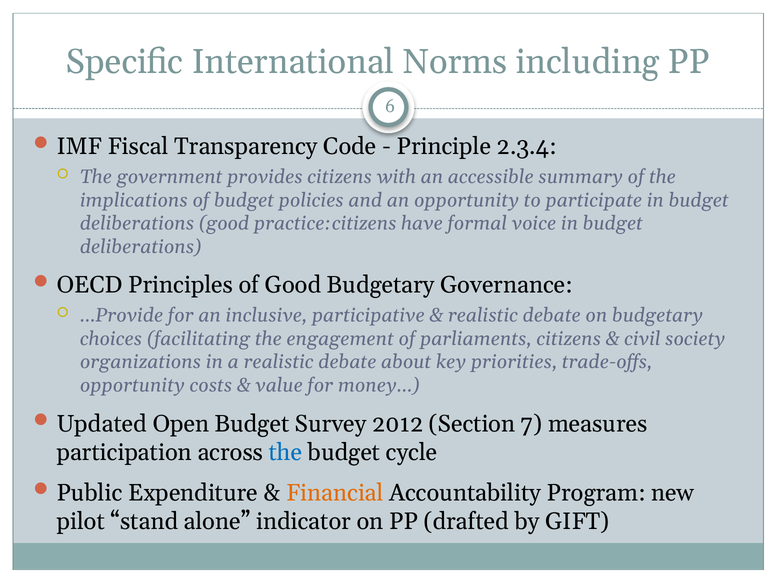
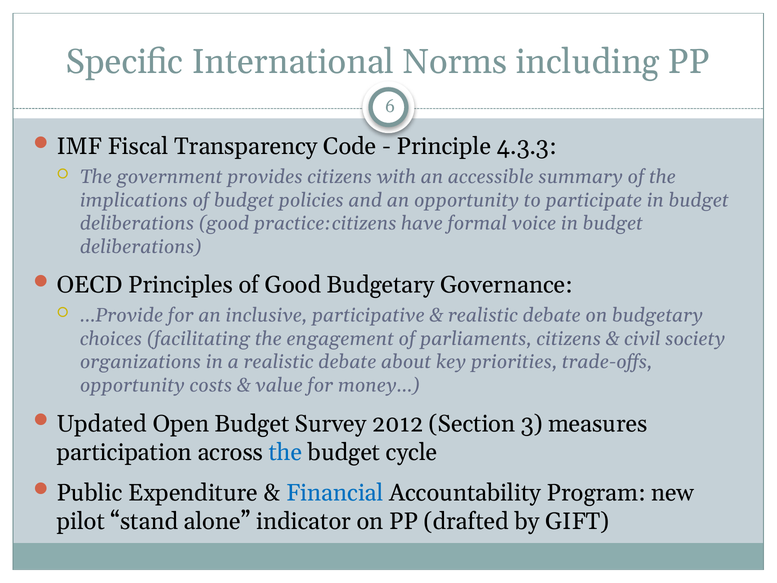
2.3.4: 2.3.4 -> 4.3.3 (527, 146)
7: 7 -> 3 (532, 424)
Financial colour: orange -> blue (335, 493)
